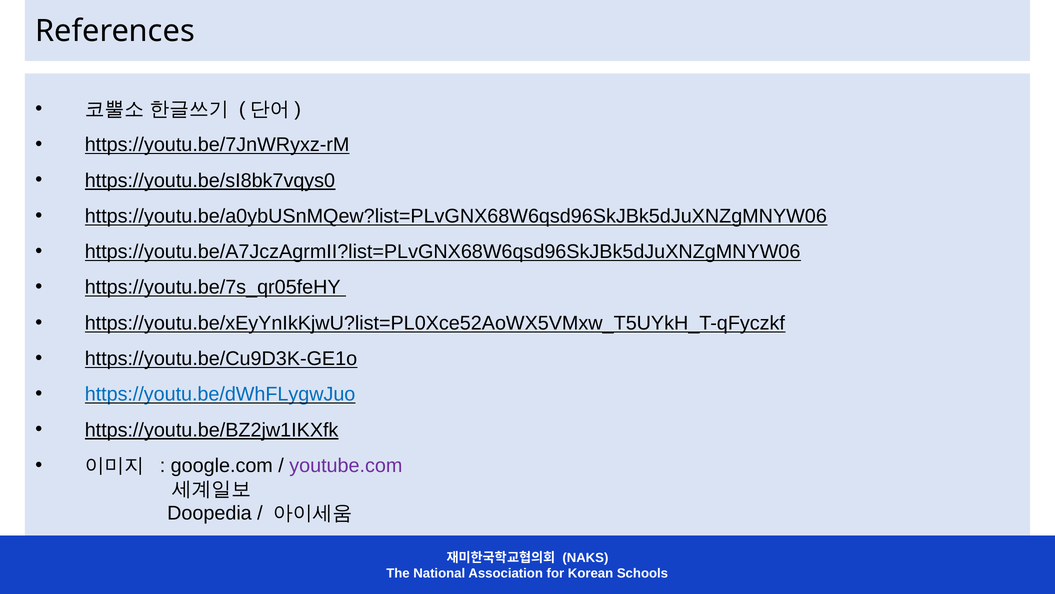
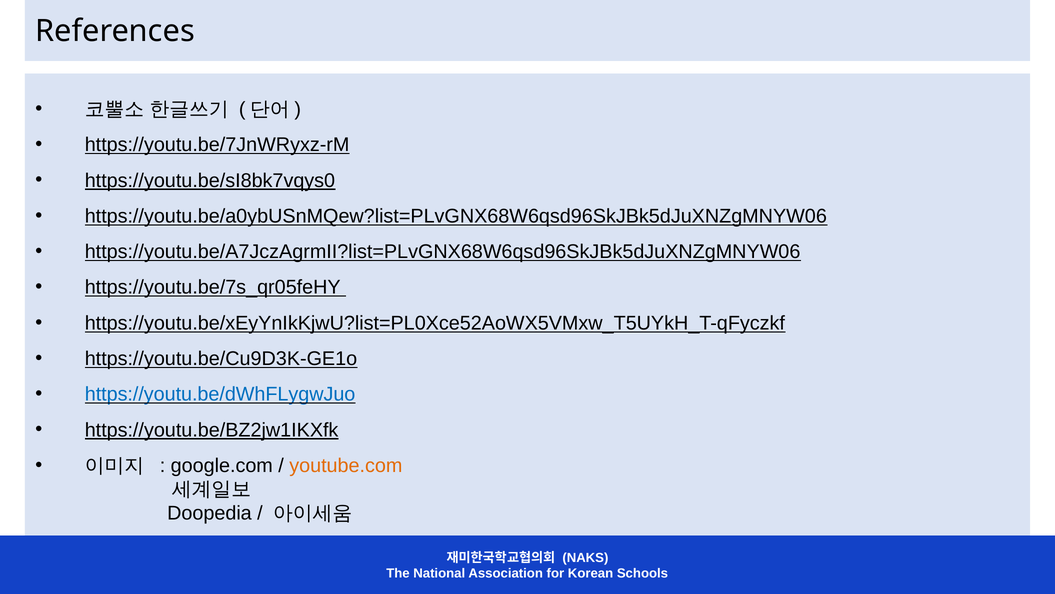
youtube.com colour: purple -> orange (346, 465)
